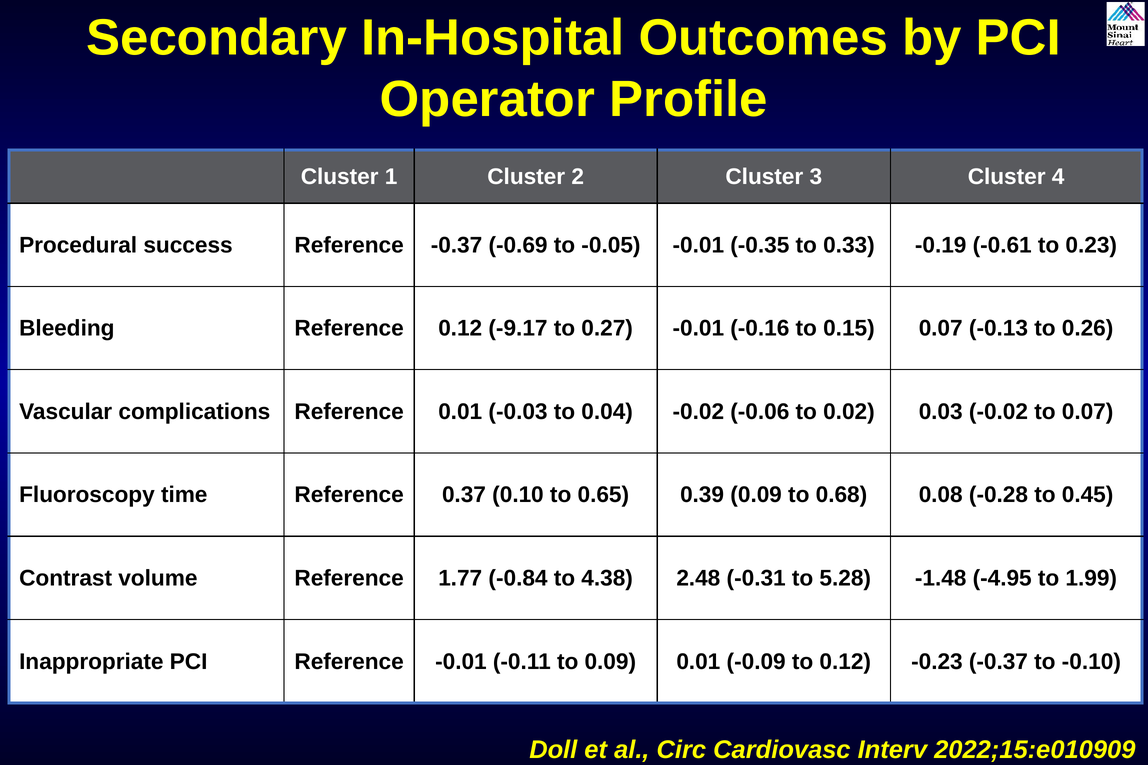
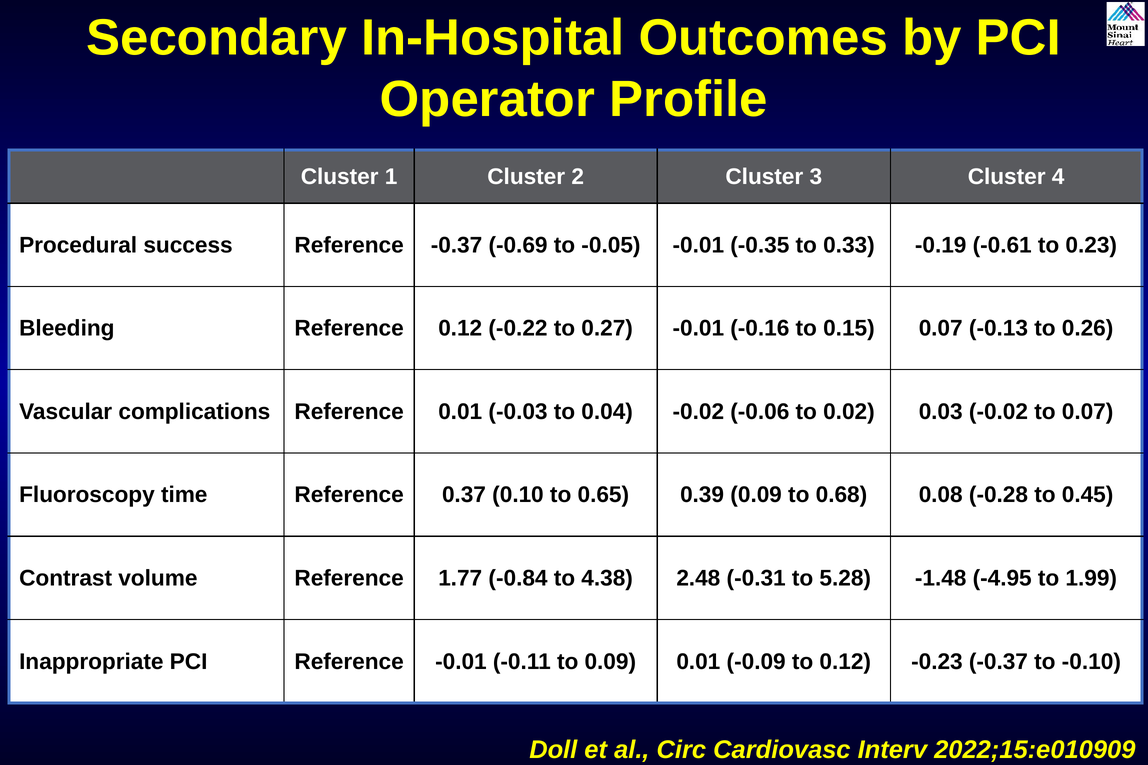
-9.17: -9.17 -> -0.22 (518, 328)
